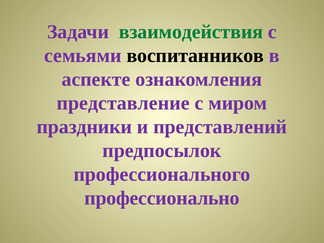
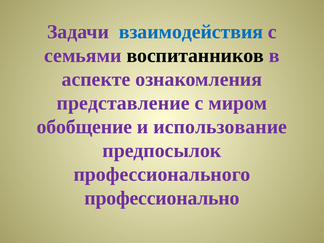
взаимодействия colour: green -> blue (191, 32)
праздники: праздники -> обобщение (84, 127)
представлений: представлений -> использование (220, 127)
